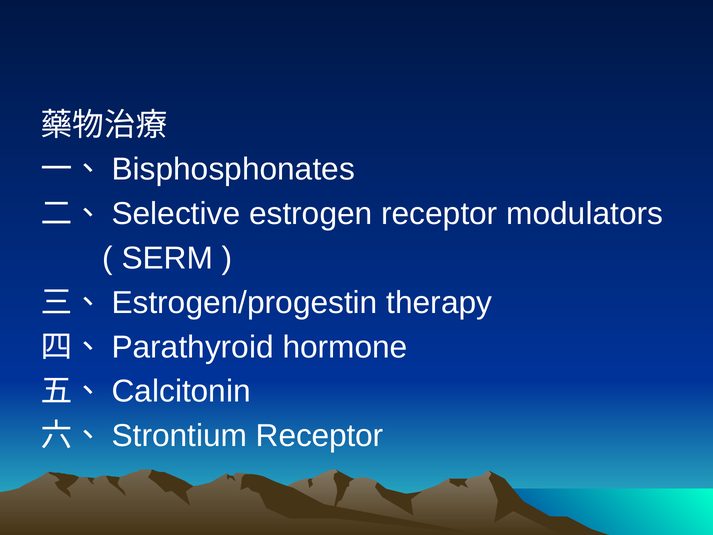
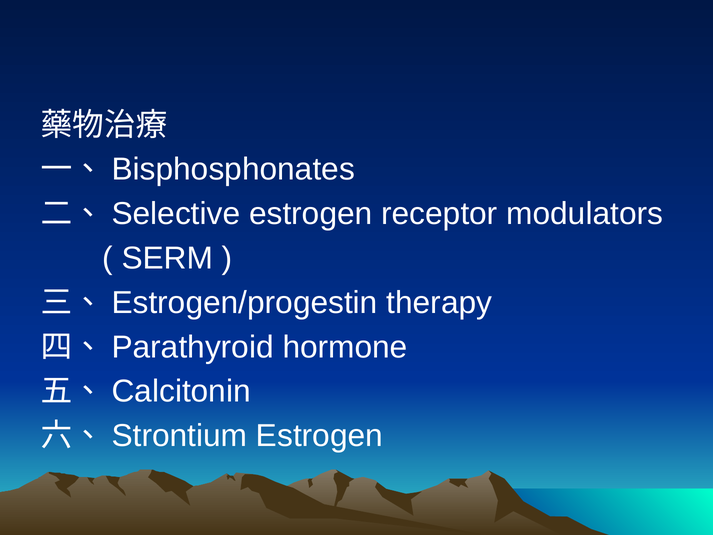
Receptor: Receptor -> Estrogen (319, 436)
